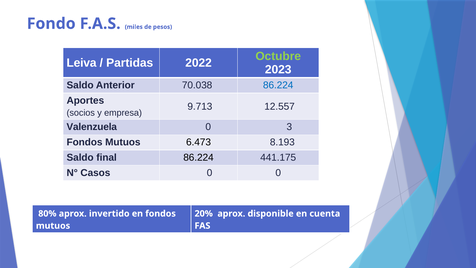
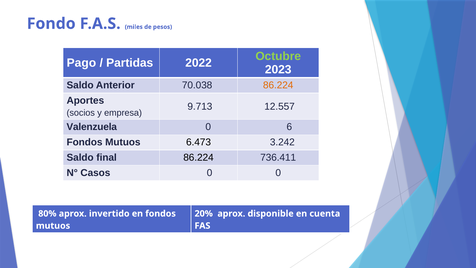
Leiva: Leiva -> Pago (81, 63)
86.224 colour: blue -> orange (278, 85)
3: 3 -> 6 (289, 127)
8.193: 8.193 -> 3.242 (282, 142)
441.175: 441.175 -> 736.411 (278, 157)
